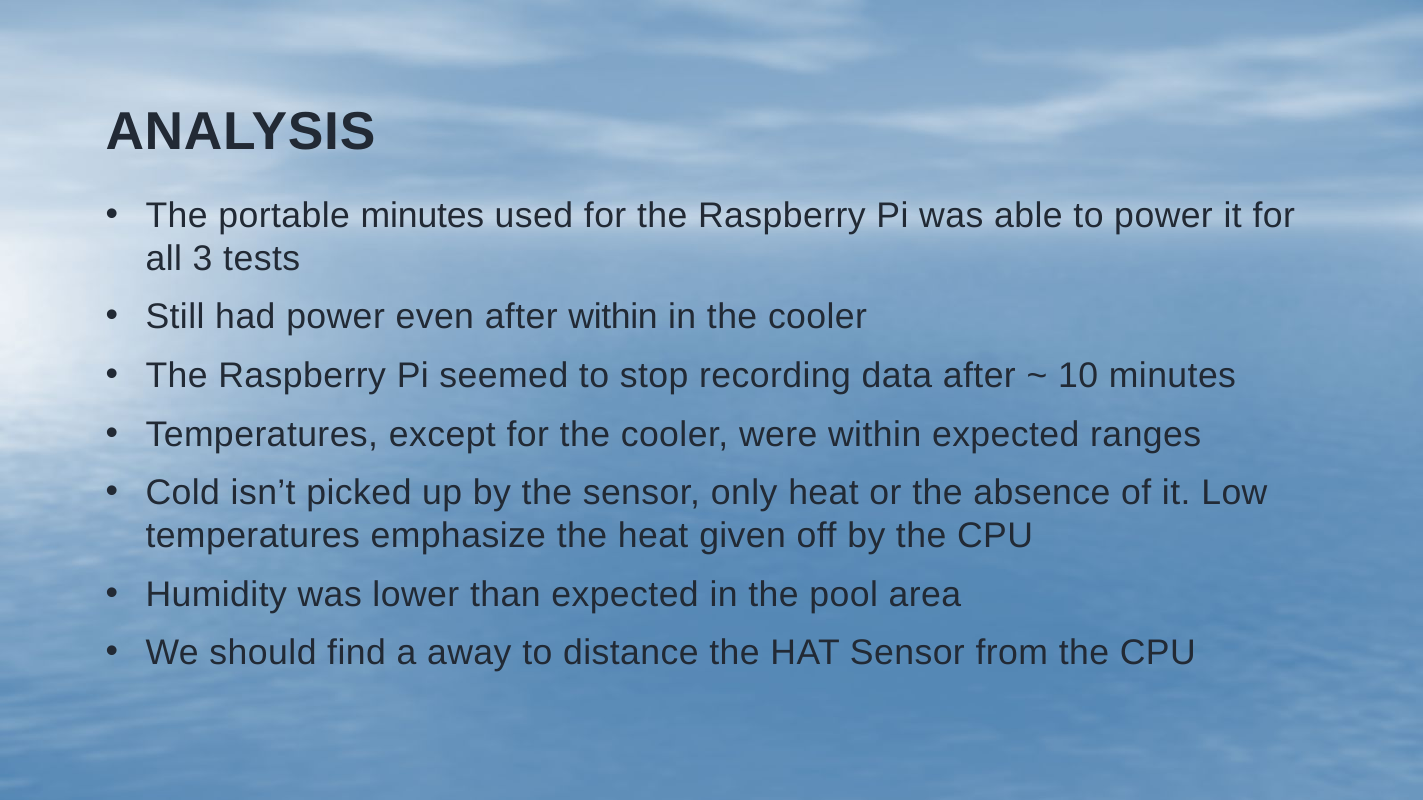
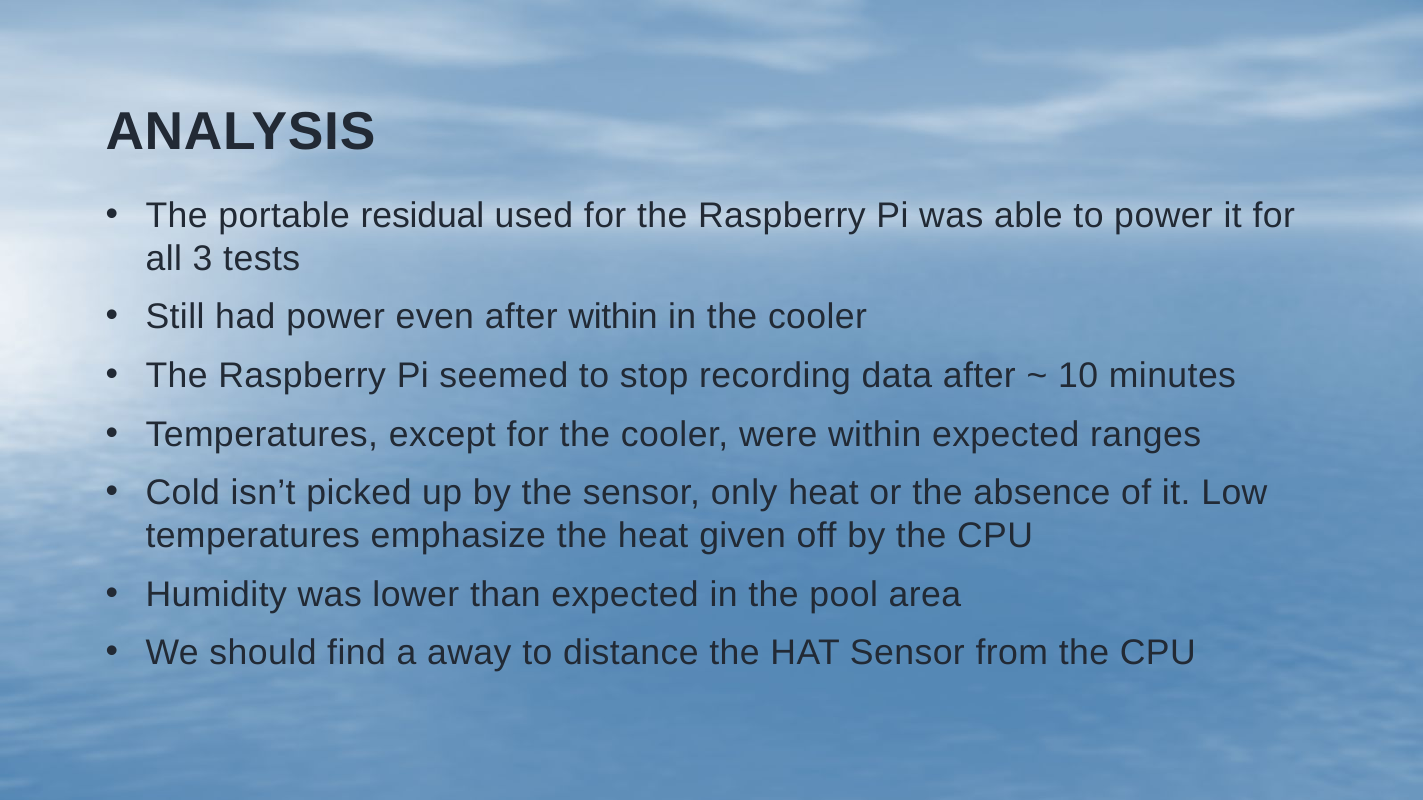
portable minutes: minutes -> residual (422, 216)
